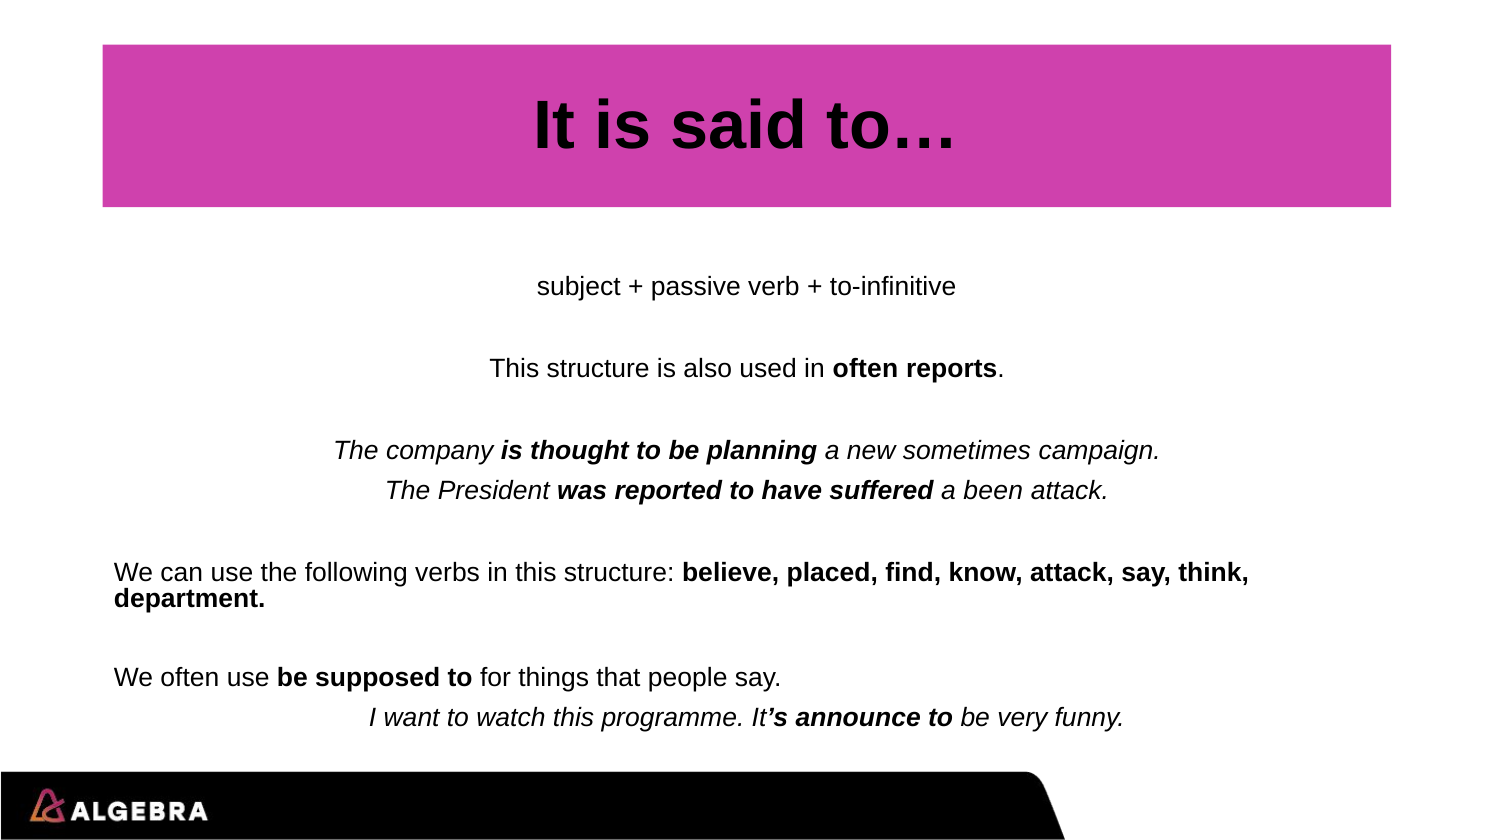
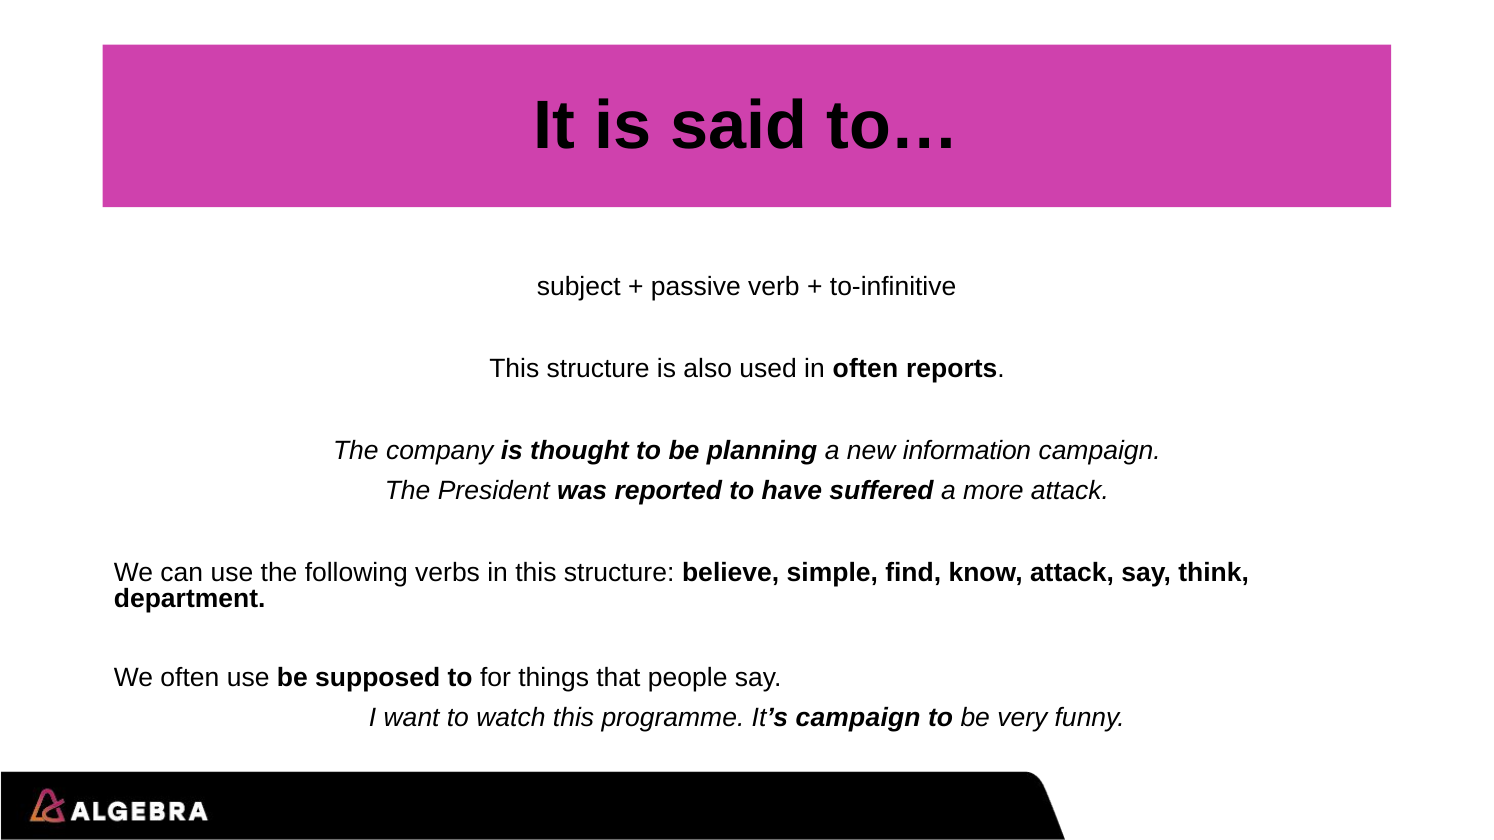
sometimes: sometimes -> information (967, 451)
been: been -> more (993, 491)
placed: placed -> simple (832, 573)
It’s announce: announce -> campaign (858, 718)
